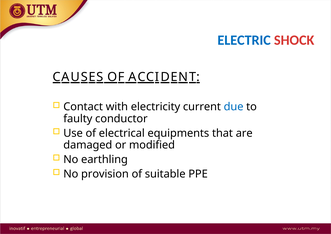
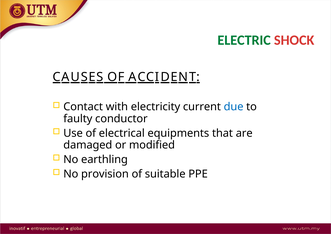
ELECTRIC colour: blue -> green (244, 40)
